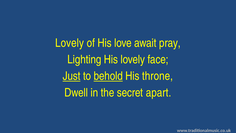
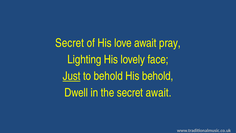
Lovely: Lovely -> Secret (70, 43)
behold underline: present -> none (108, 76)
His throne: throne -> behold (158, 76)
secret apart: apart -> await (159, 92)
